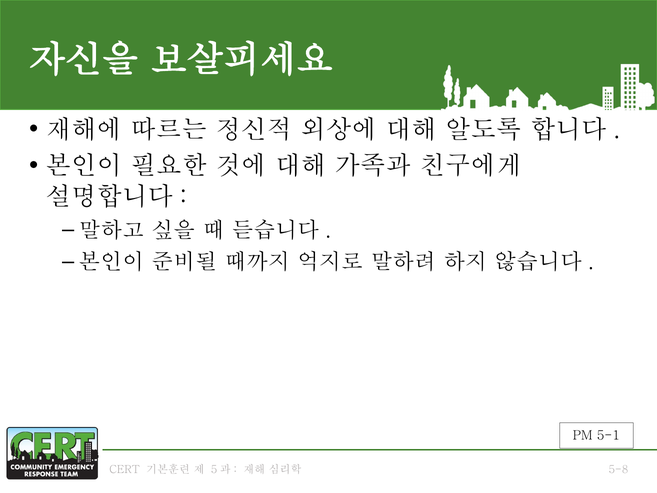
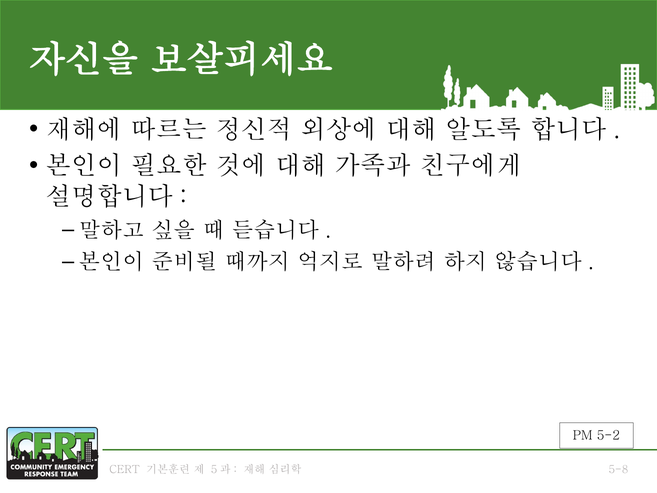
5-1: 5-1 -> 5-2 (608, 435)
